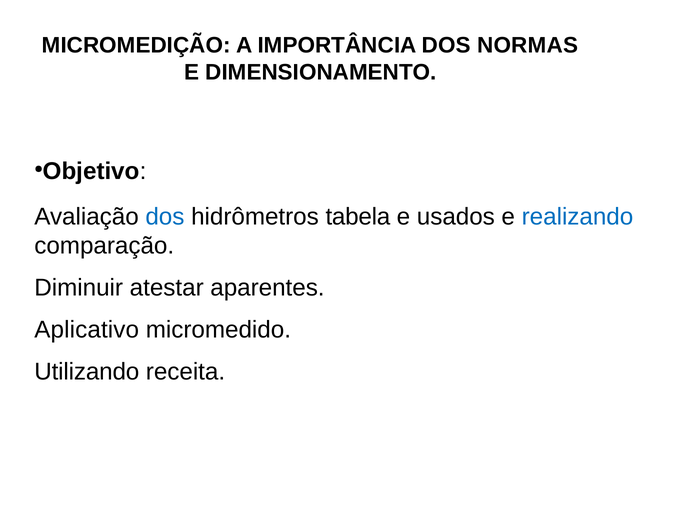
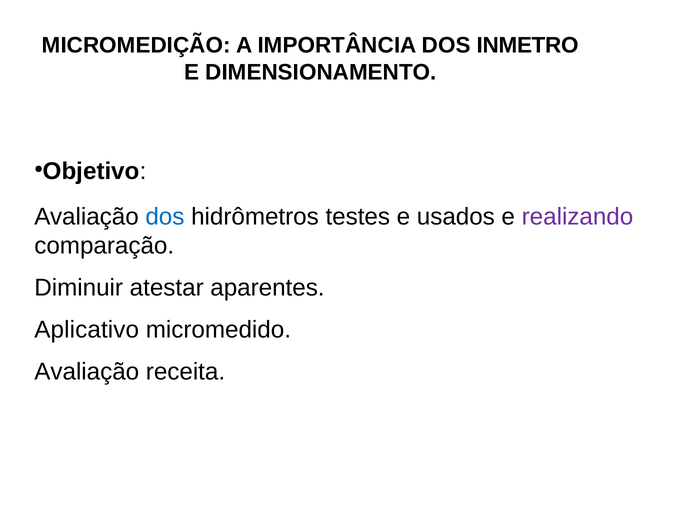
NORMAS: NORMAS -> INMETRO (528, 45)
tabela: tabela -> testes (358, 217)
realizando colour: blue -> purple (577, 217)
Utilizando: Utilizando -> Avaliação (87, 372)
